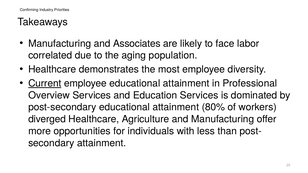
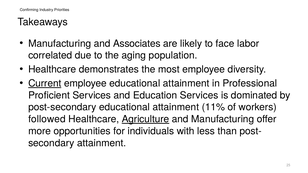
Overview: Overview -> Proficient (49, 95)
80%: 80% -> 11% (213, 107)
diverged: diverged -> followed (47, 119)
Agriculture underline: none -> present (146, 119)
